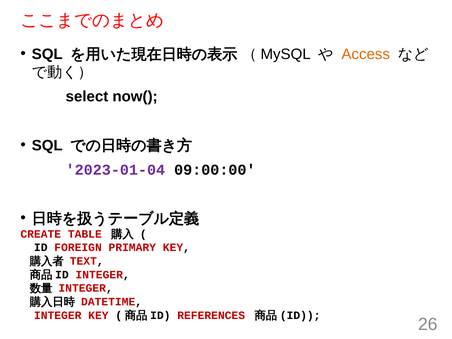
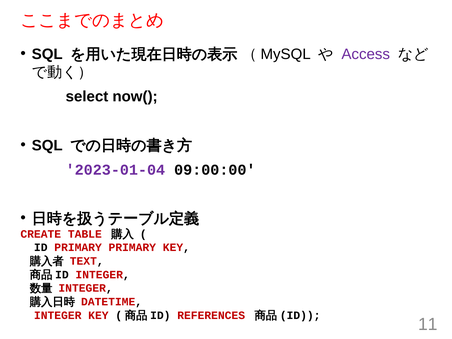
Access colour: orange -> purple (366, 54)
ID FOREIGN: FOREIGN -> PRIMARY (78, 248)
26: 26 -> 11 (428, 324)
